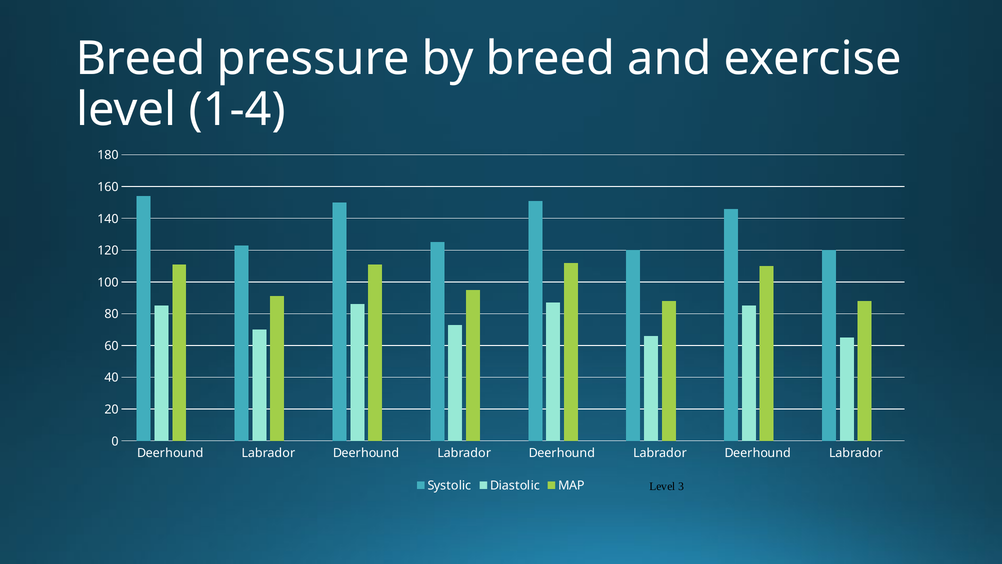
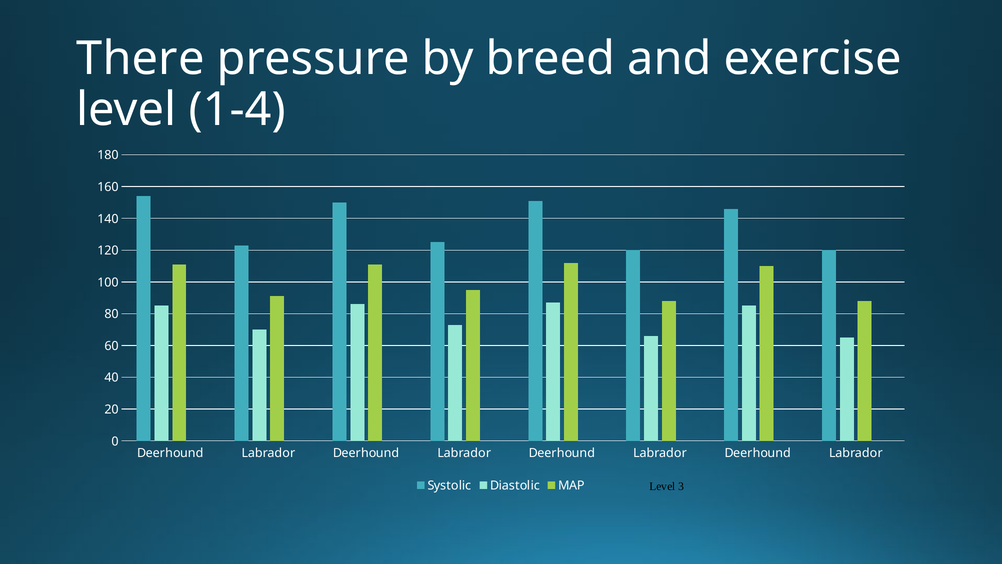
Breed: Breed -> There (140, 59)
